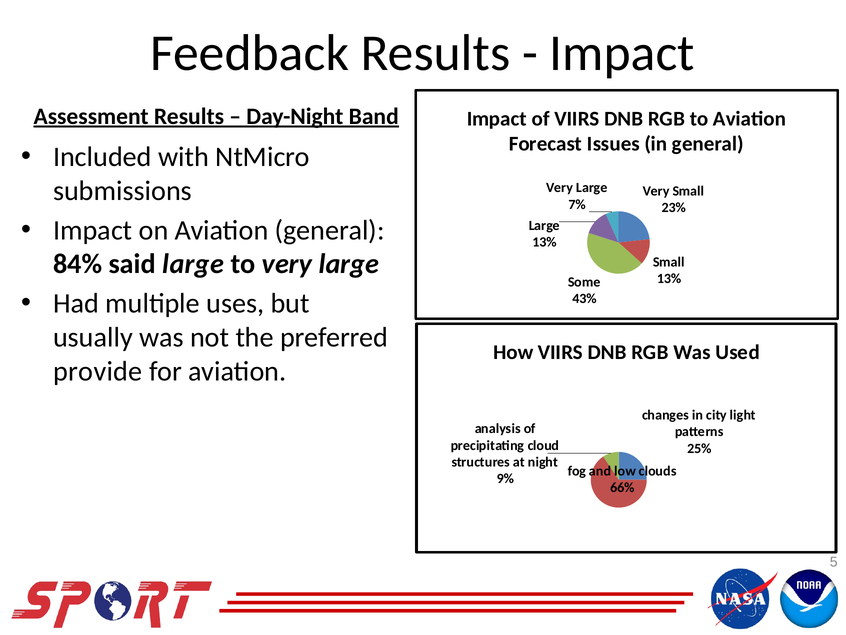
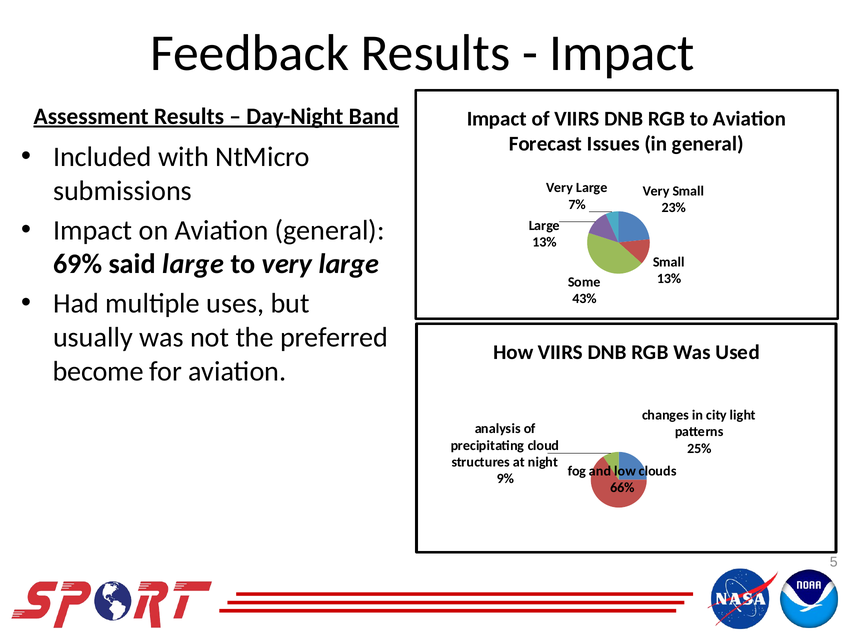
84%: 84% -> 69% (78, 264)
provide: provide -> become (98, 371)
